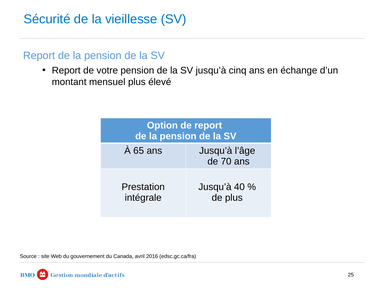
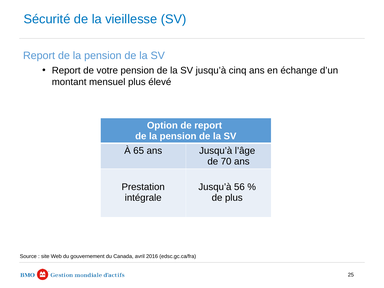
40: 40 -> 56 (239, 187)
